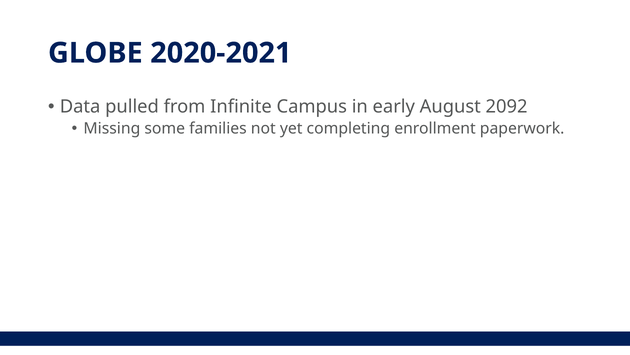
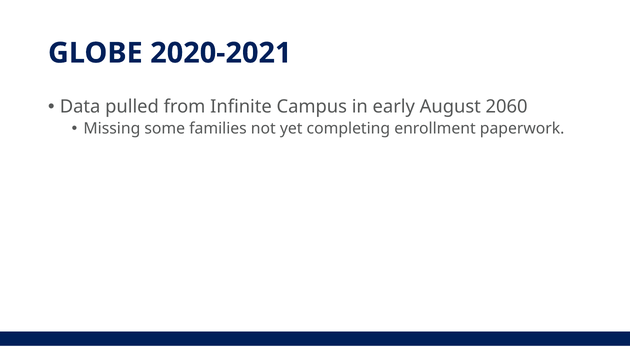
2092: 2092 -> 2060 (507, 107)
